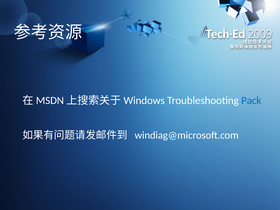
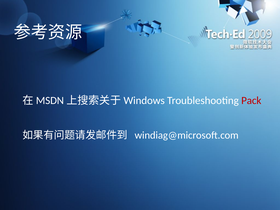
Pack colour: blue -> red (251, 101)
